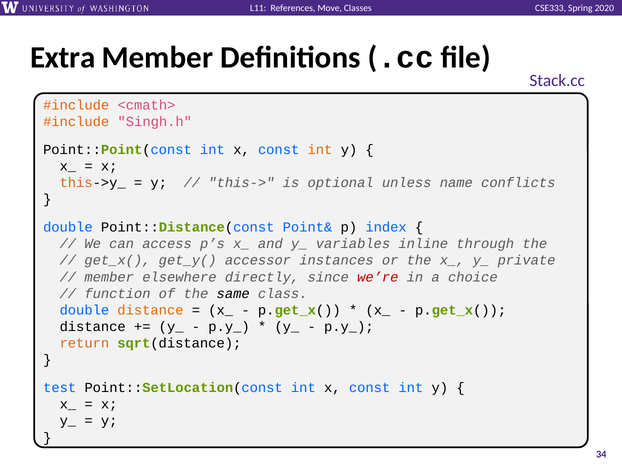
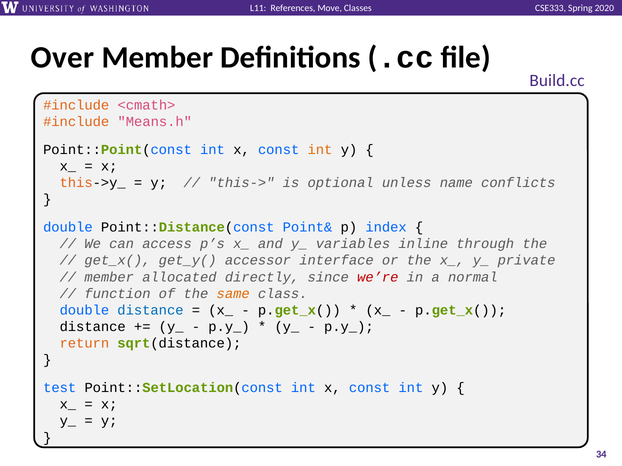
Extra: Extra -> Over (62, 58)
Stack.cc: Stack.cc -> Build.cc (557, 81)
Singh.h: Singh.h -> Means.h (155, 122)
instances: instances -> interface (336, 261)
elsewhere: elsewhere -> allocated (179, 277)
choice: choice -> normal (473, 277)
same colour: black -> orange (233, 294)
distance colour: orange -> blue (150, 310)
